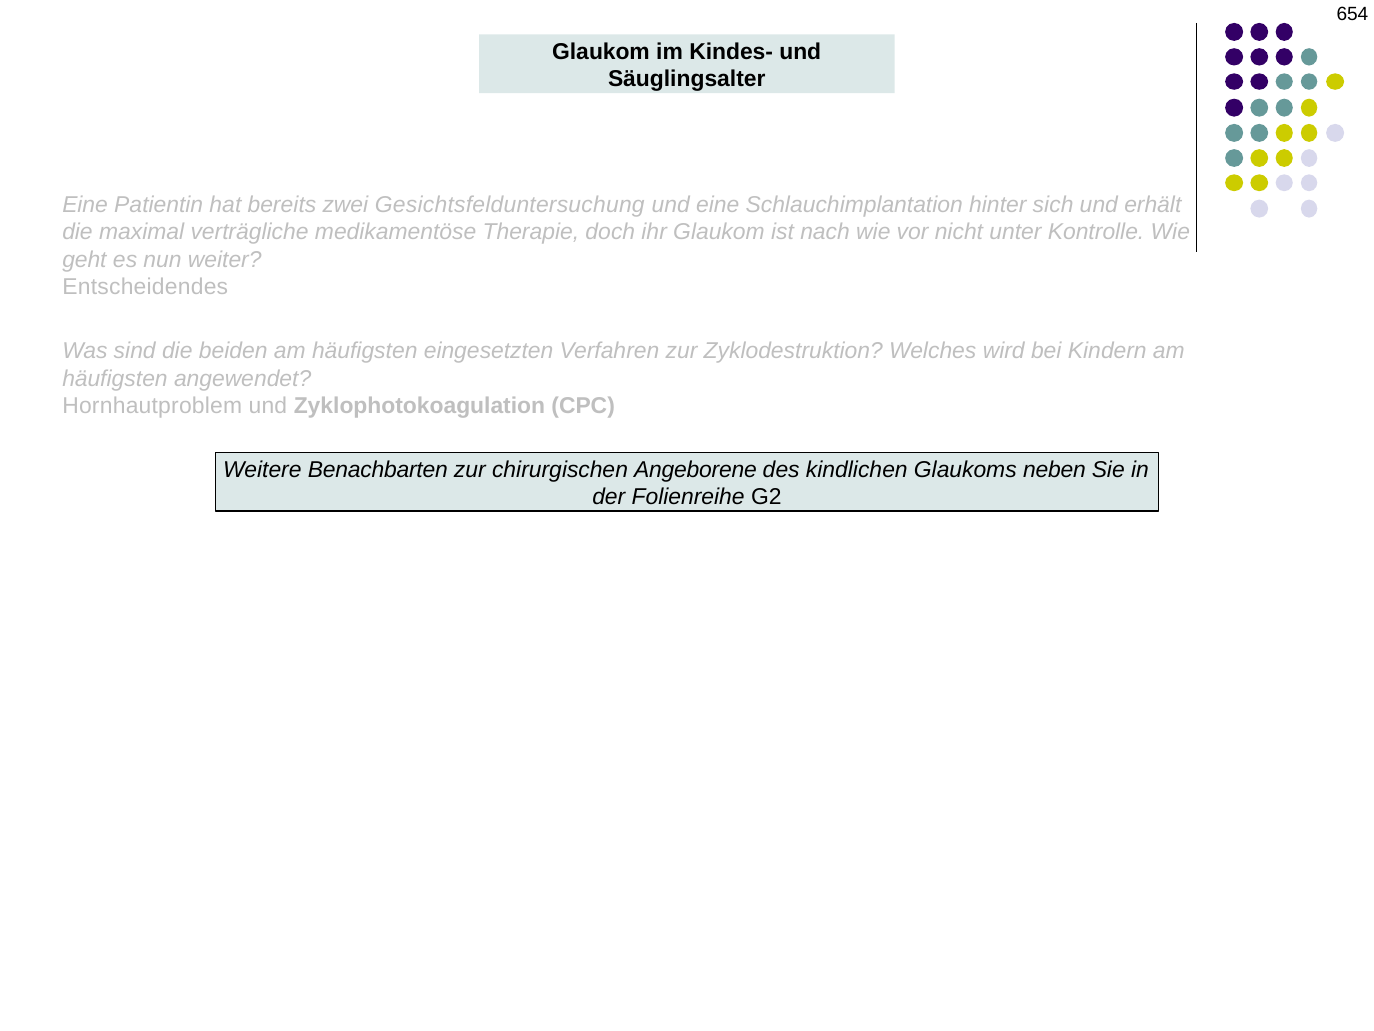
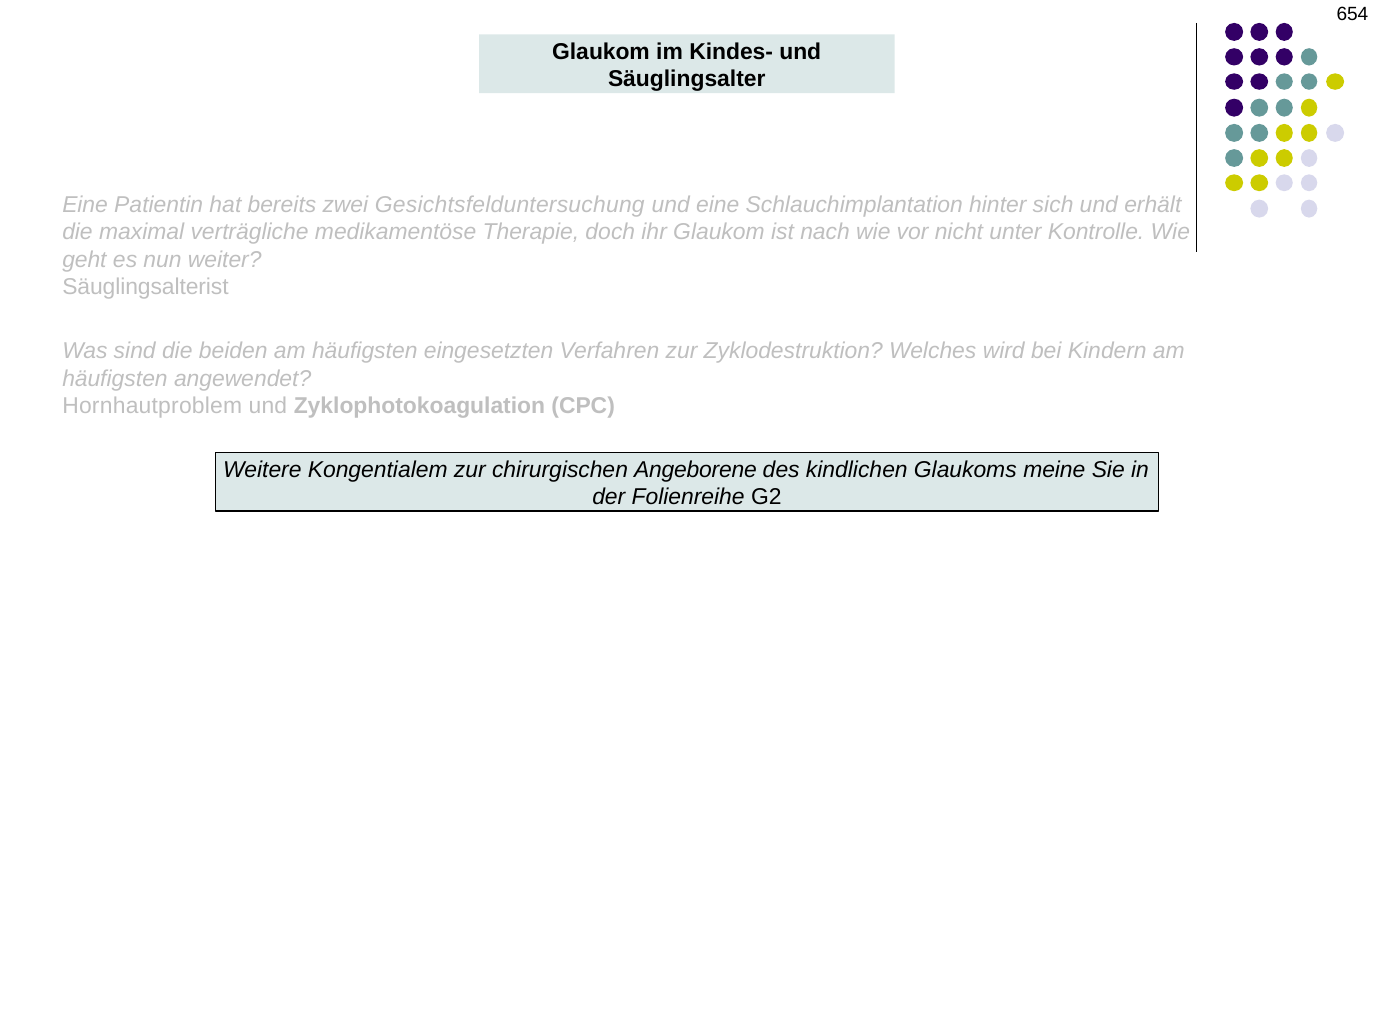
Entscheidendes: Entscheidendes -> Säuglingsalterist (145, 287)
Benachbarten: Benachbarten -> Kongentialem (378, 469)
neben: neben -> meine (1054, 469)
